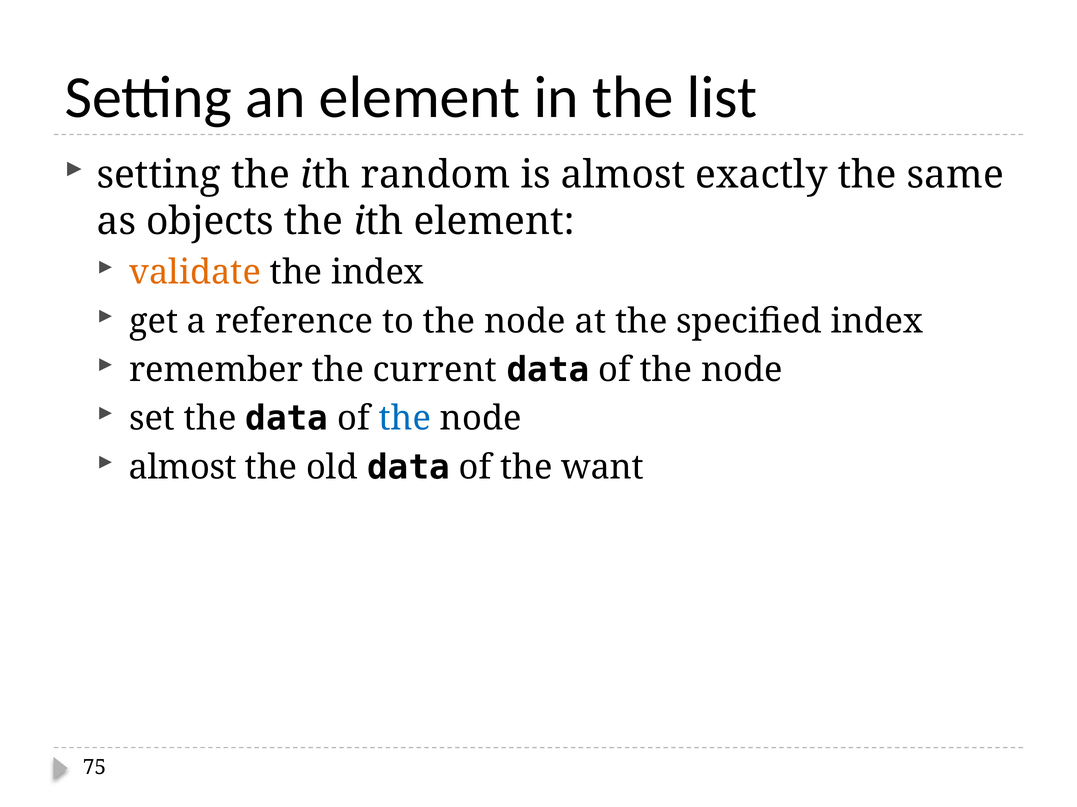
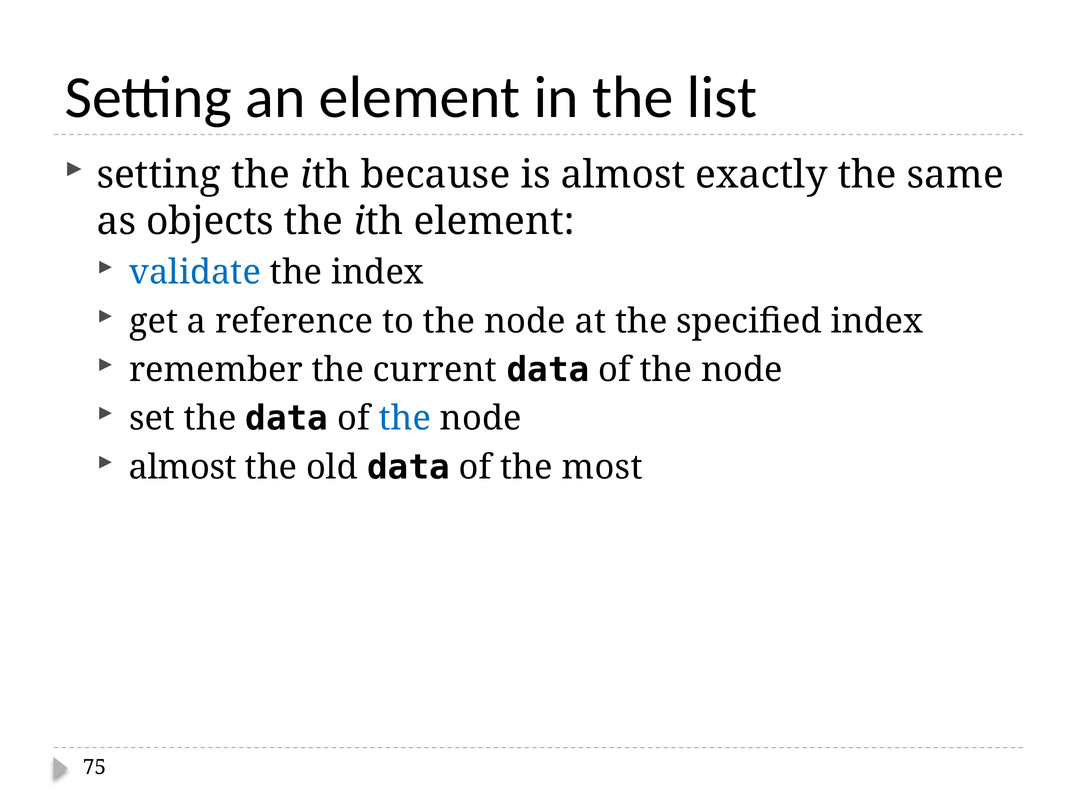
random: random -> because (436, 175)
validate colour: orange -> blue (195, 273)
want: want -> most (602, 468)
